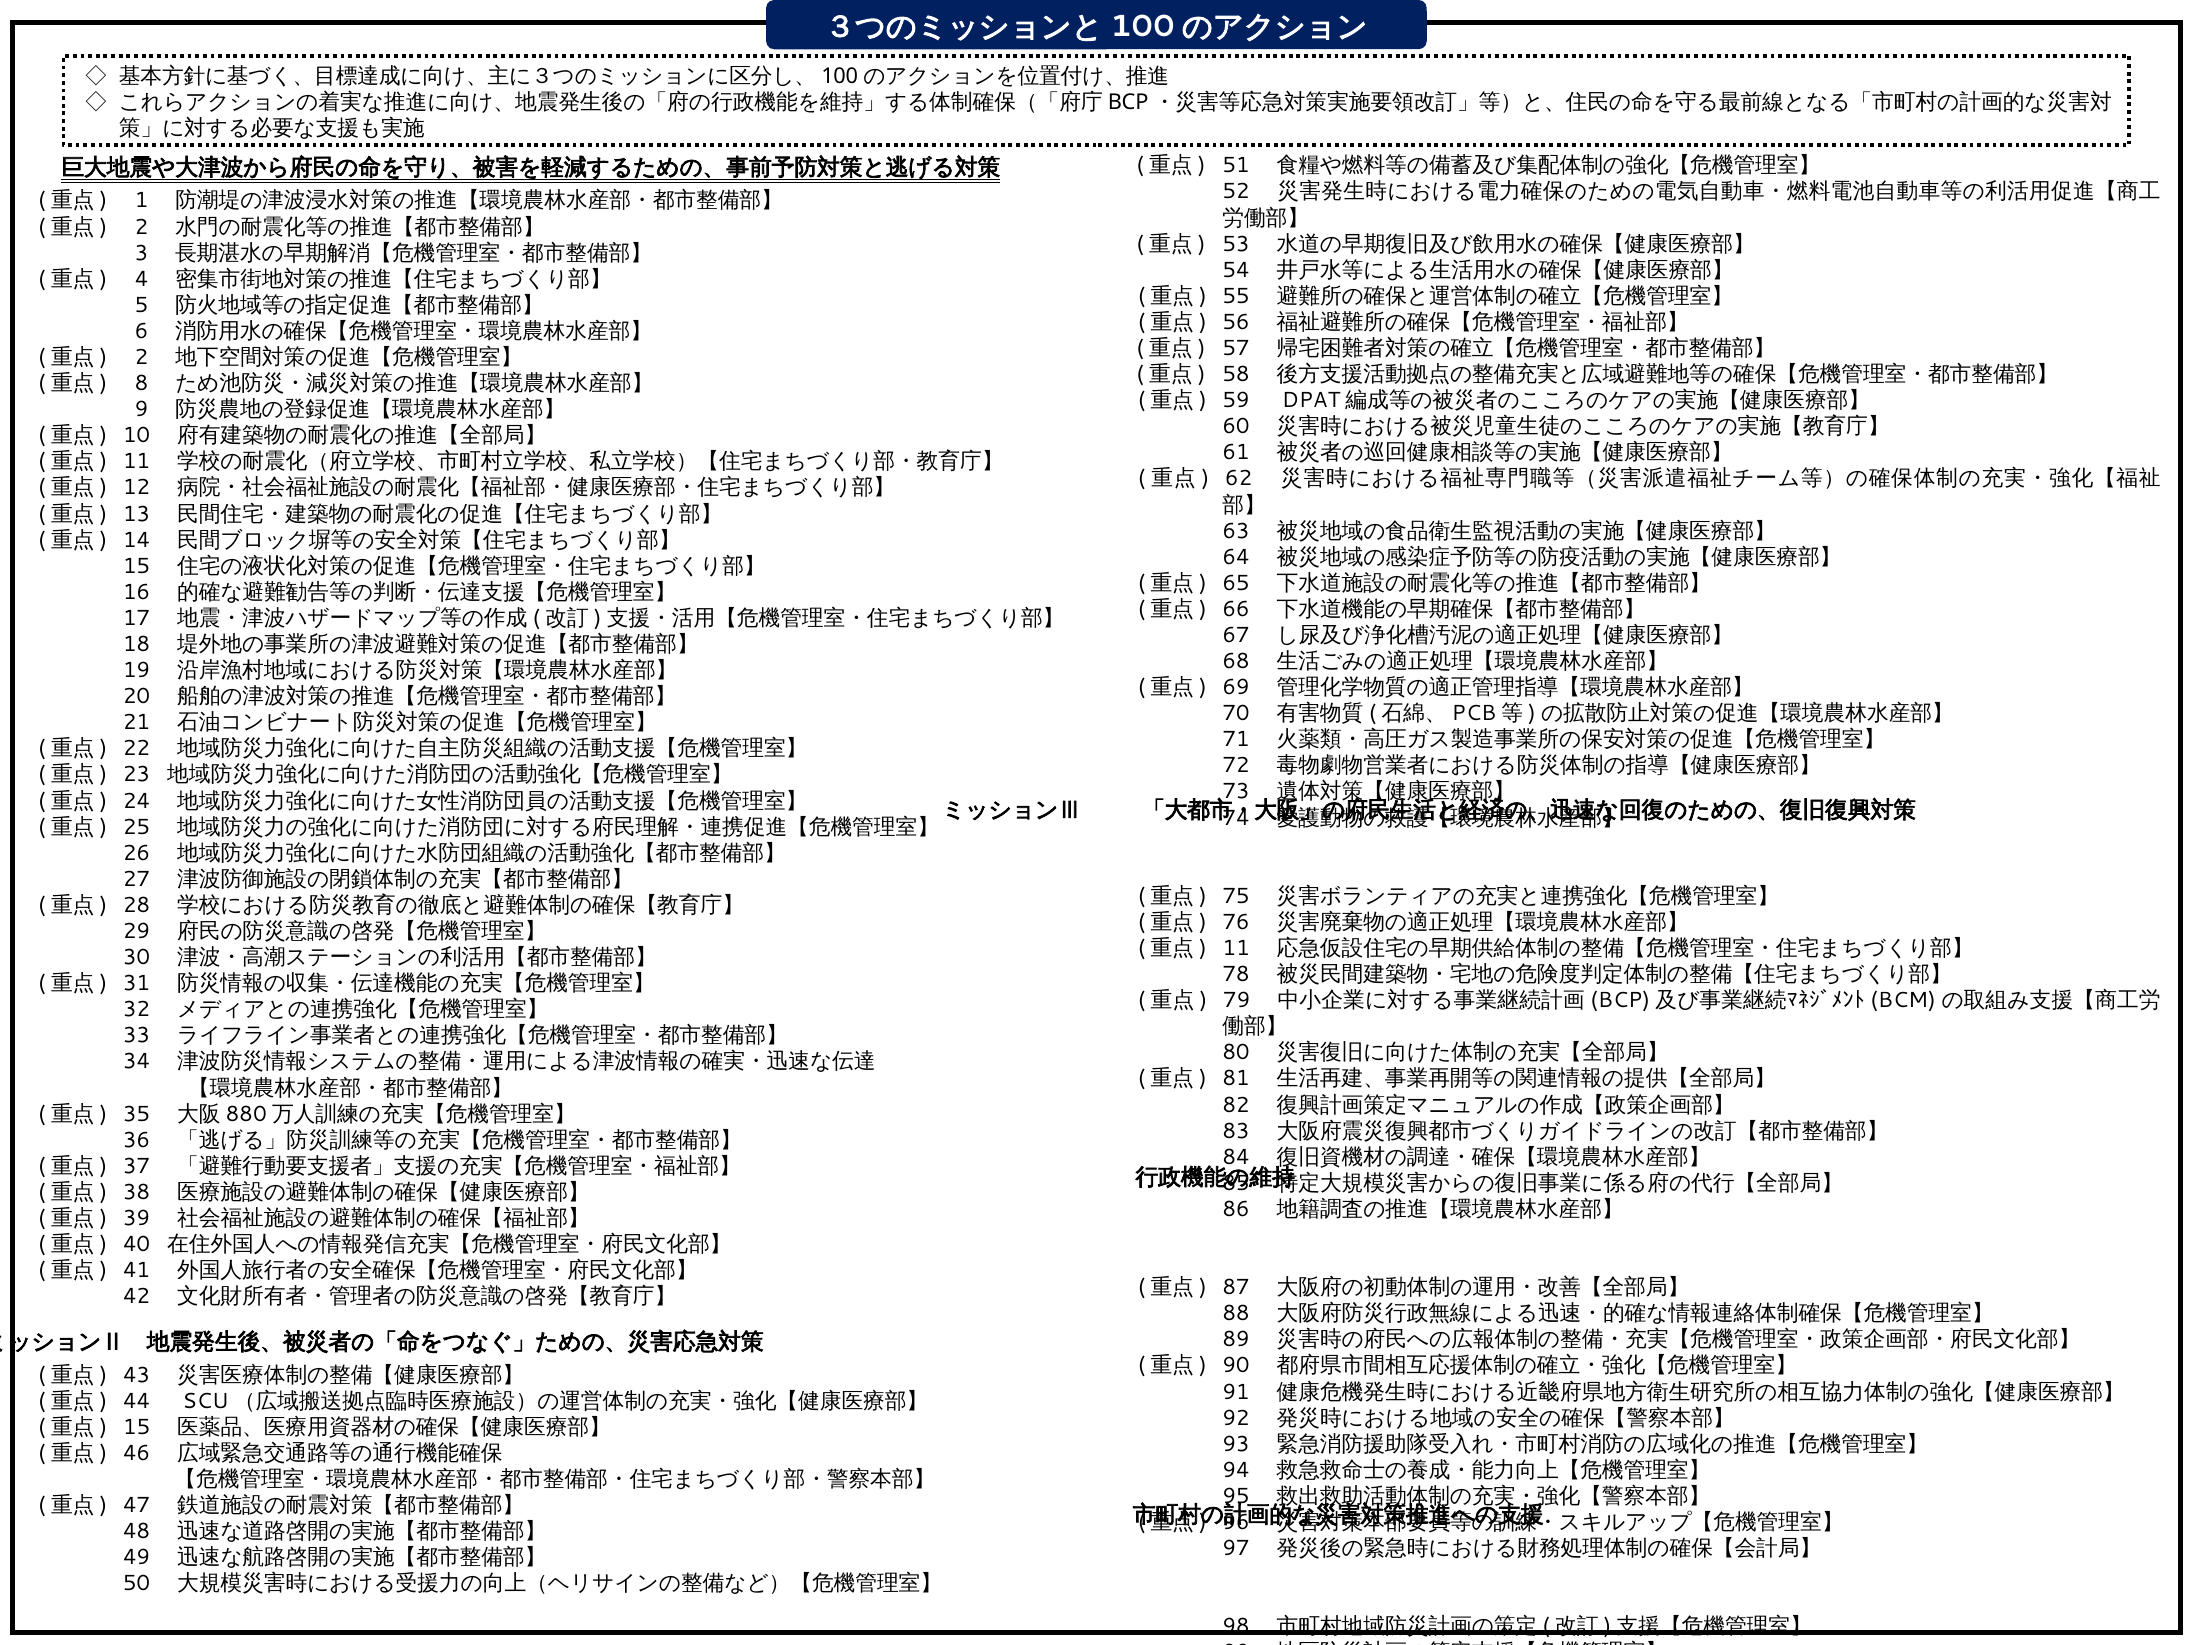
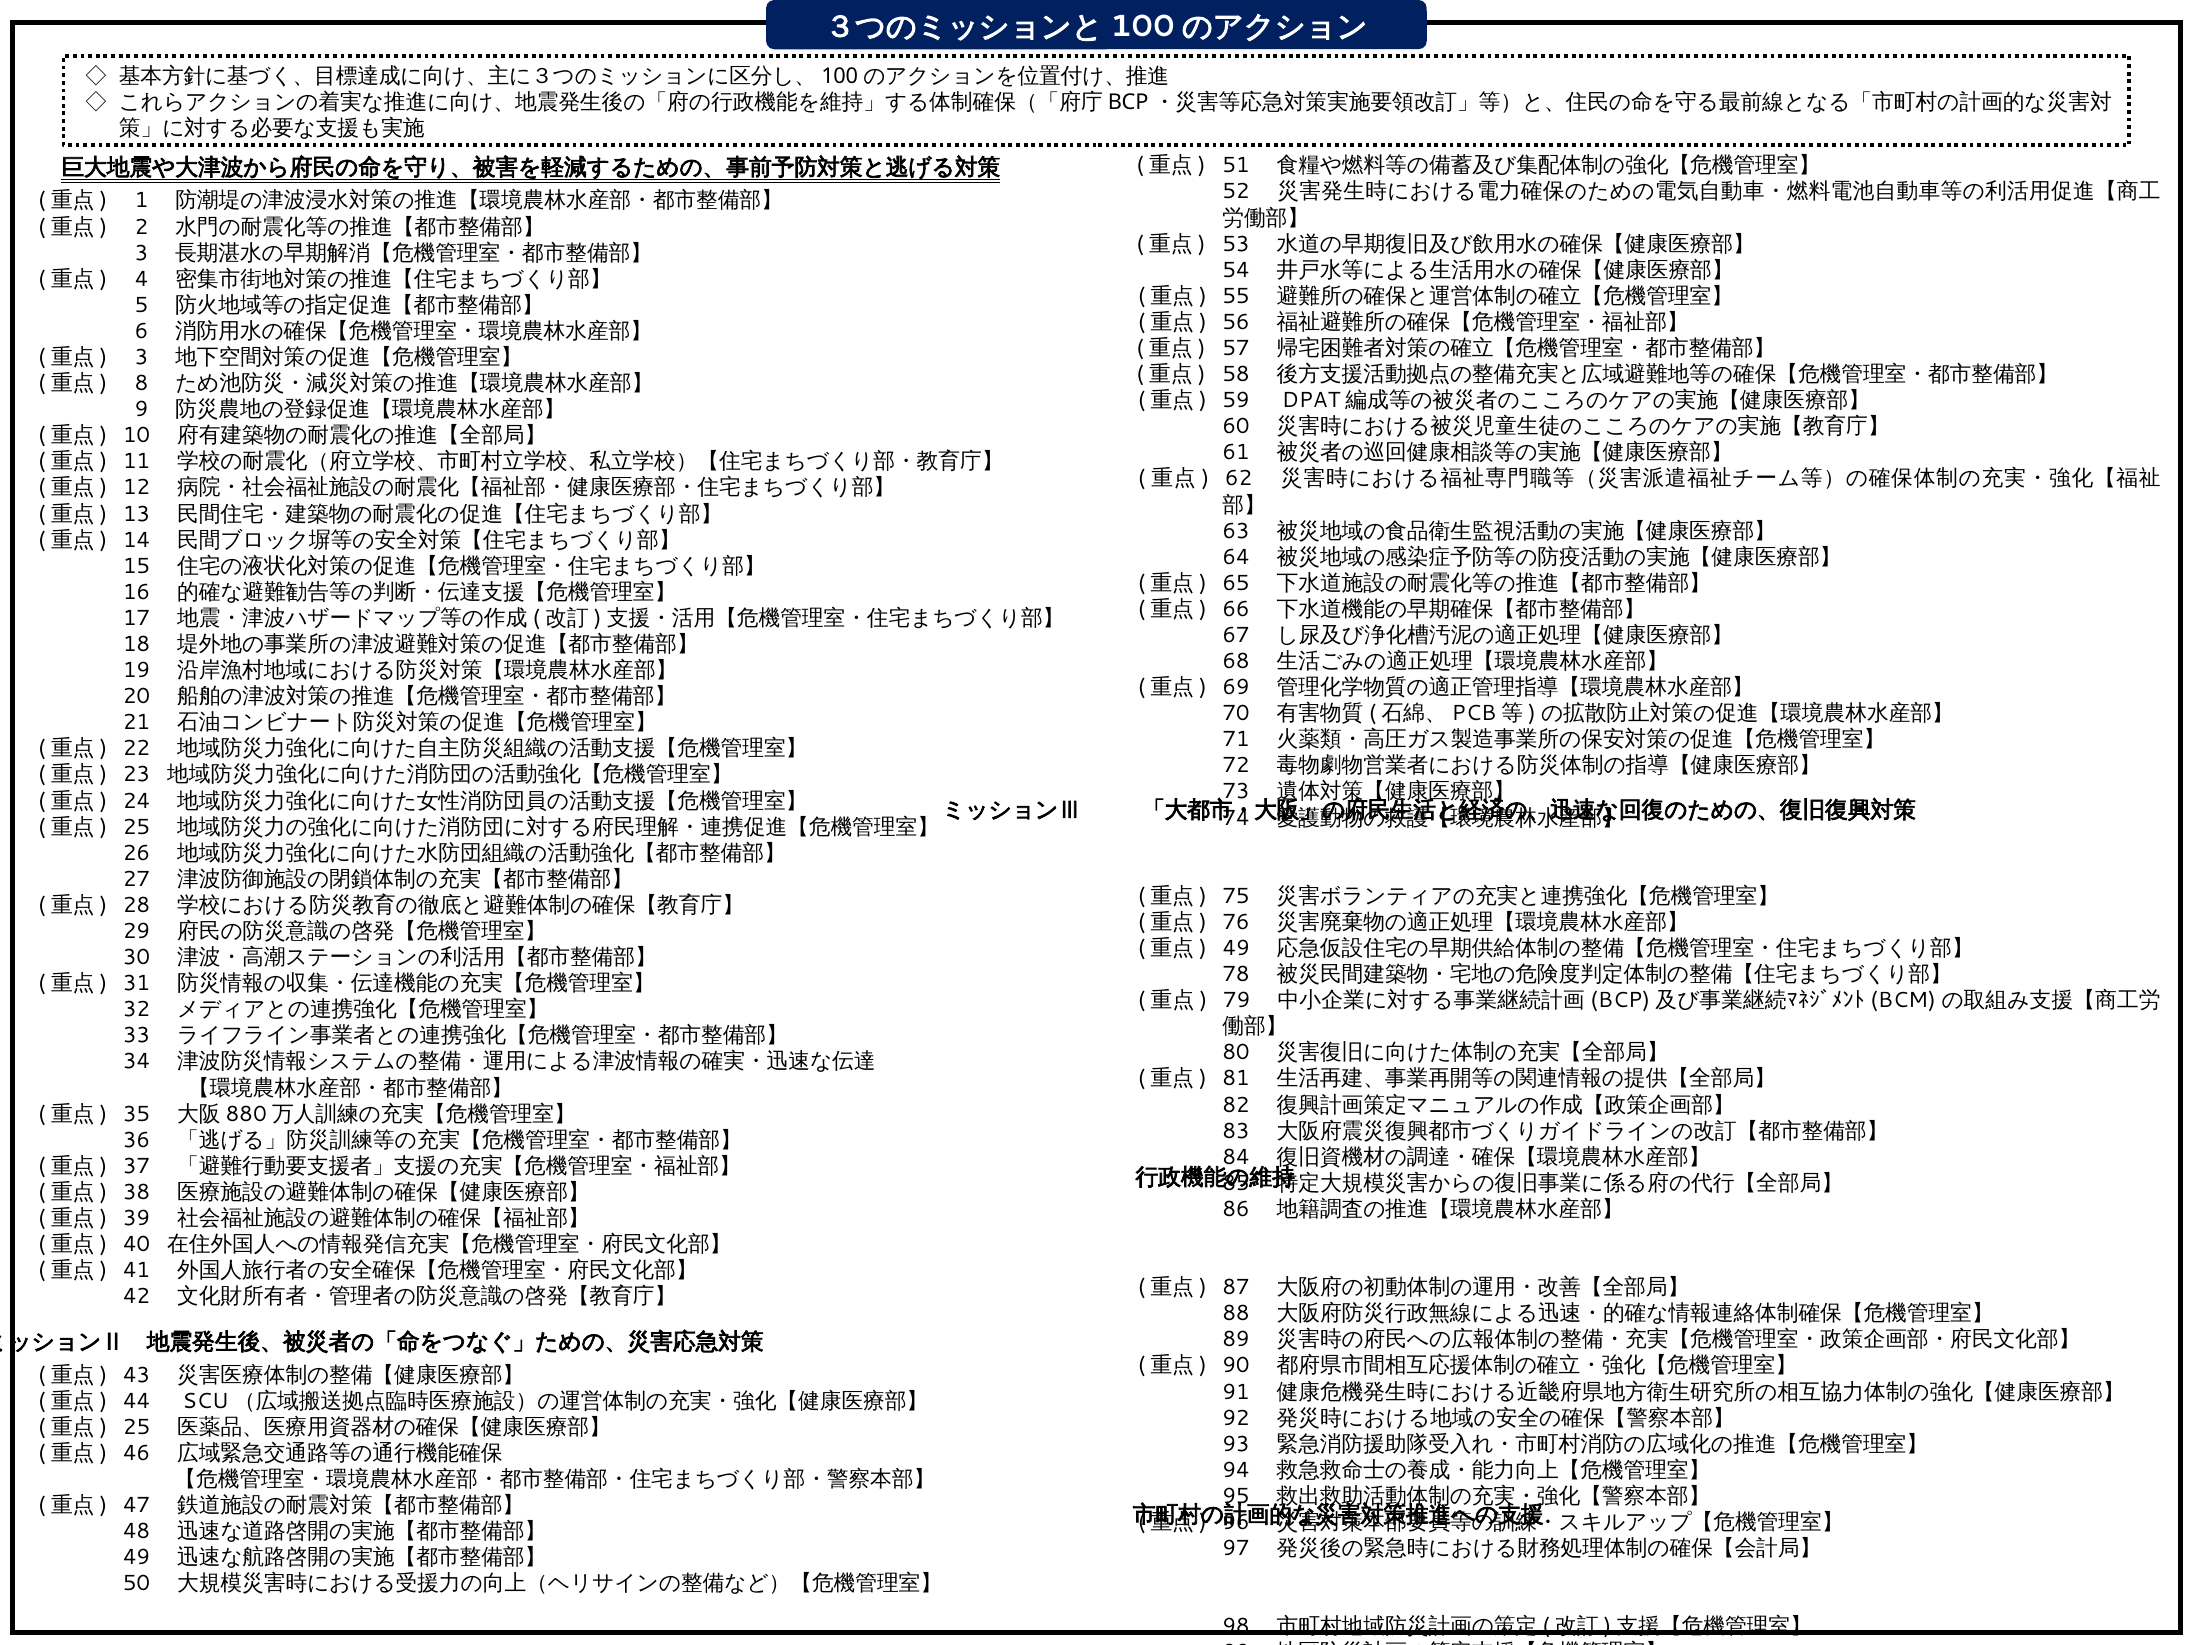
2: 2 -> 3 (142, 357)
11: 11 -> 49 (1236, 948)
15: 15 -> 25 (137, 1427)
